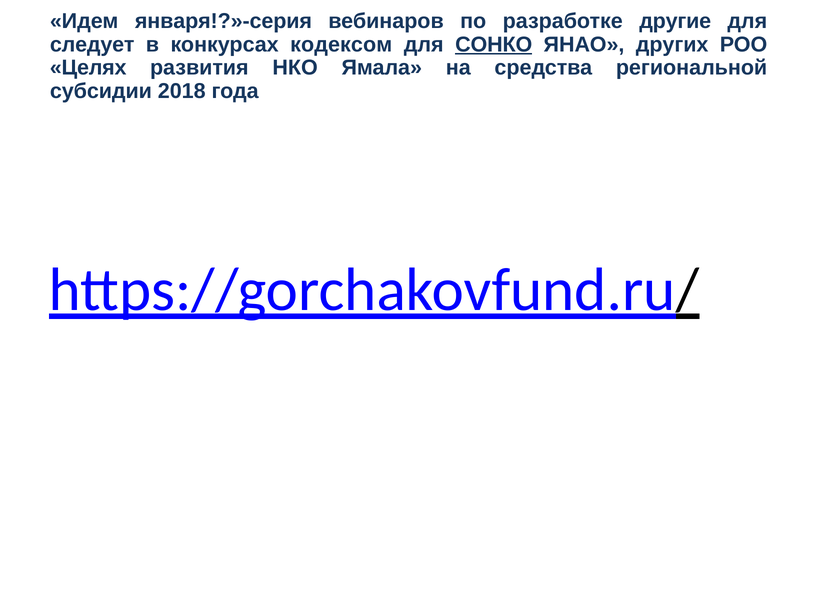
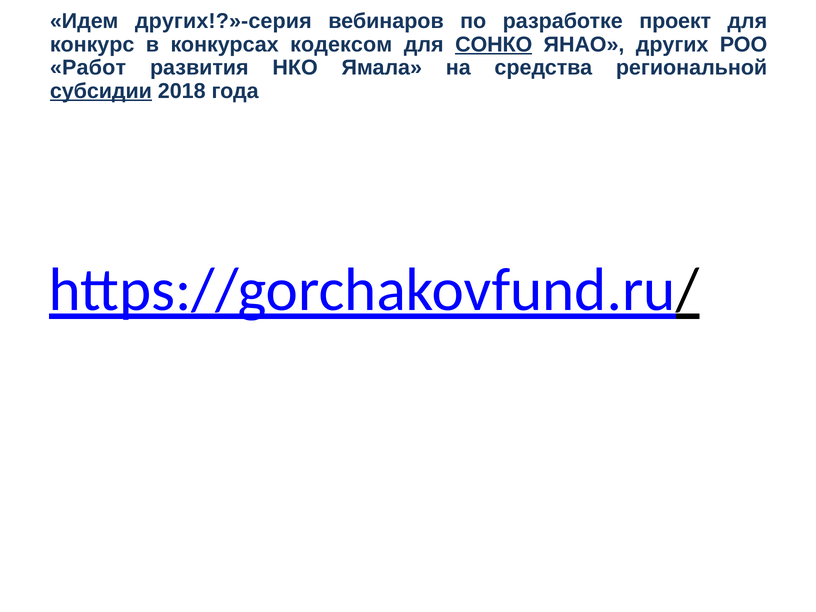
января!?»-серия: января!?»-серия -> других!?»-серия (223, 21)
другие: другие -> проект (675, 21)
следует: следует -> конкурс (92, 45)
Целях: Целях -> Работ (88, 68)
субсидии underline: none -> present (101, 91)
